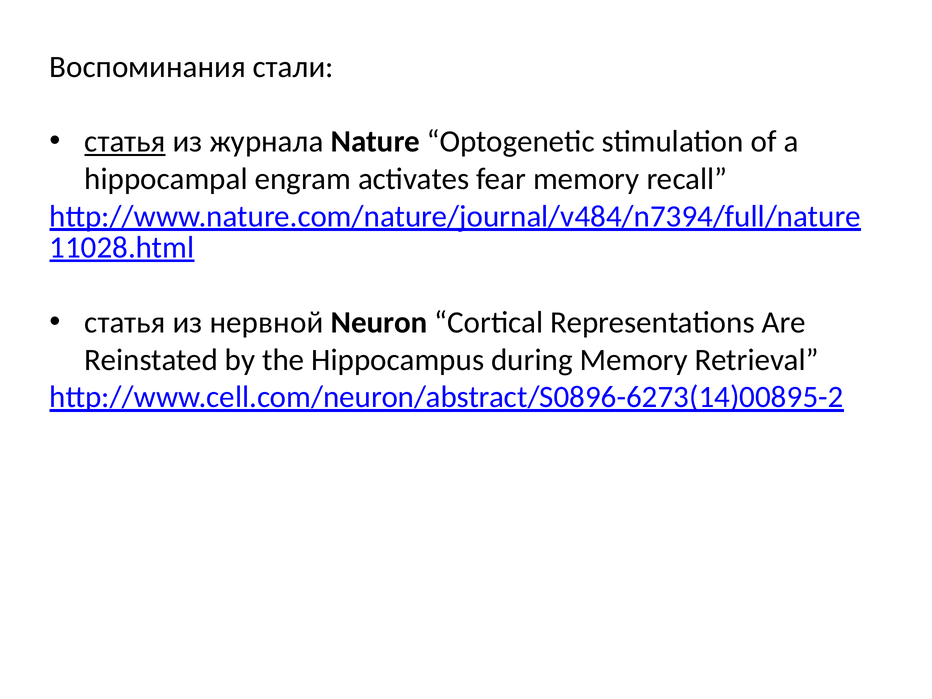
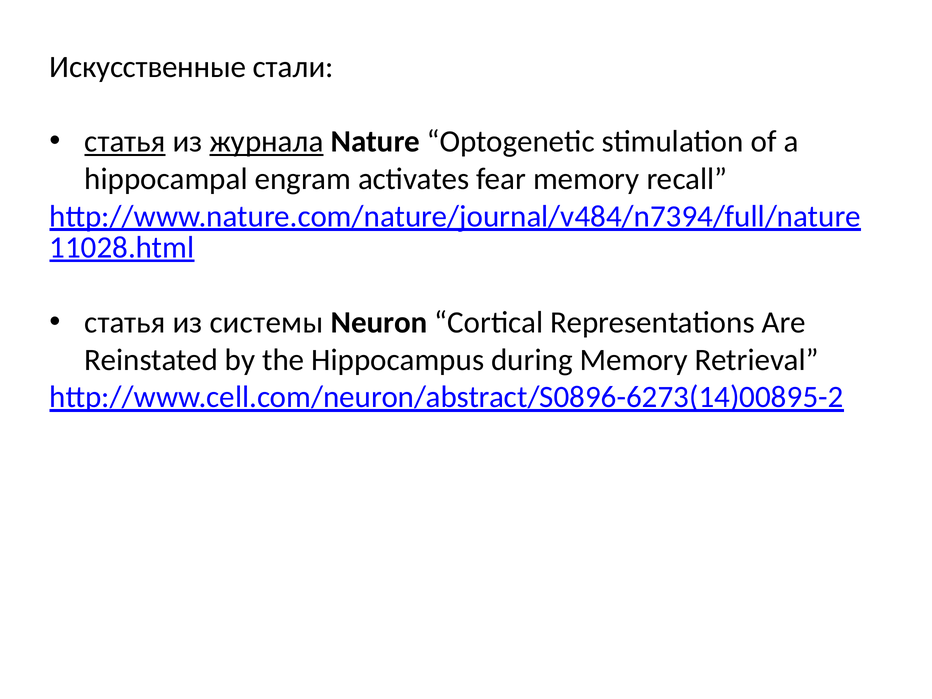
Воспоминания: Воспоминания -> Искусственные (148, 67)
журнала underline: none -> present (267, 142)
нервной: нервной -> системы (266, 323)
